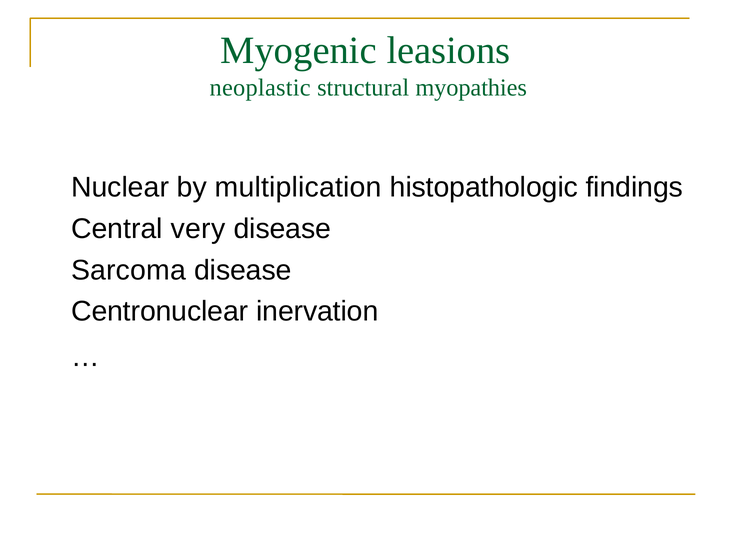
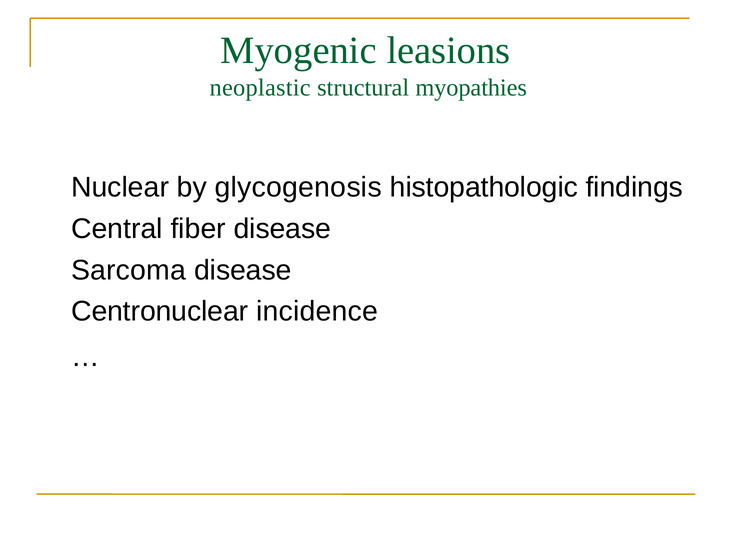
multiplication: multiplication -> glycogenosis (298, 188)
very: very -> fiber (198, 229)
inervation: inervation -> incidence (317, 312)
